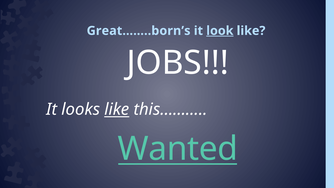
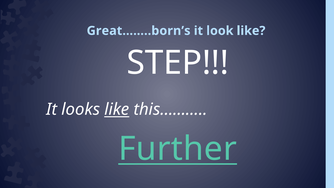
look underline: present -> none (220, 31)
JOBS: JOBS -> STEP (178, 63)
Wanted: Wanted -> Further (178, 149)
